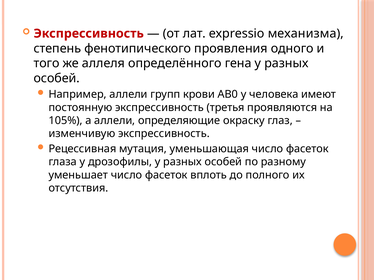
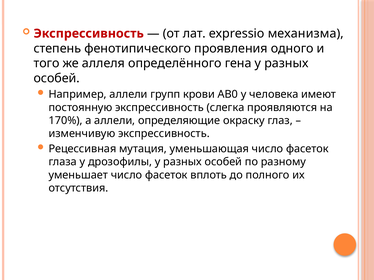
третья: третья -> слегка (226, 108)
105%: 105% -> 170% (66, 121)
